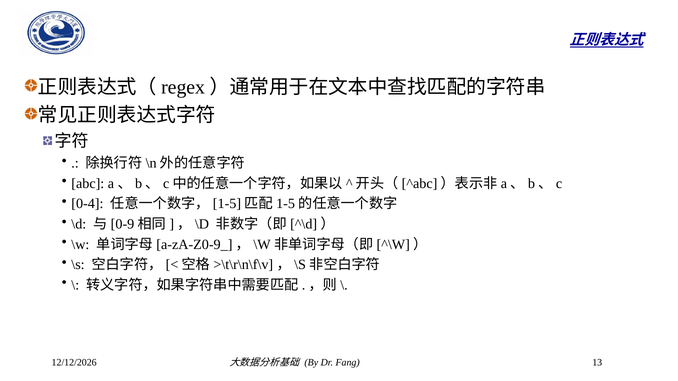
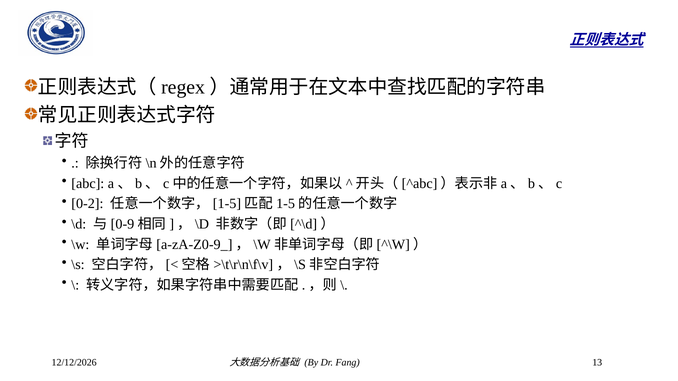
0-4: 0-4 -> 0-2 (87, 204)
